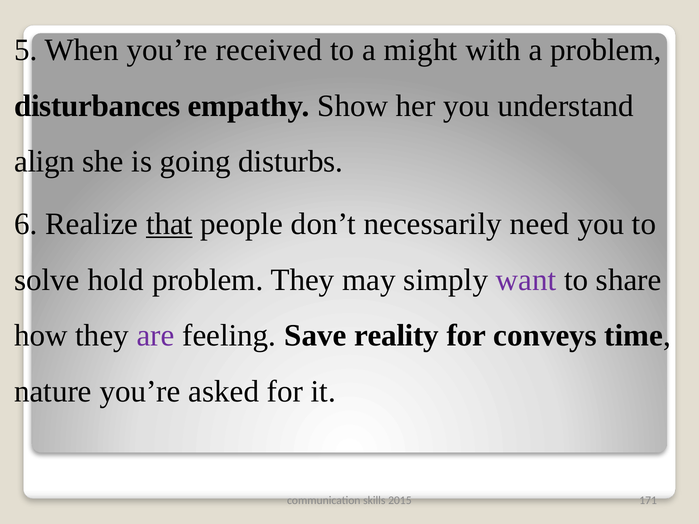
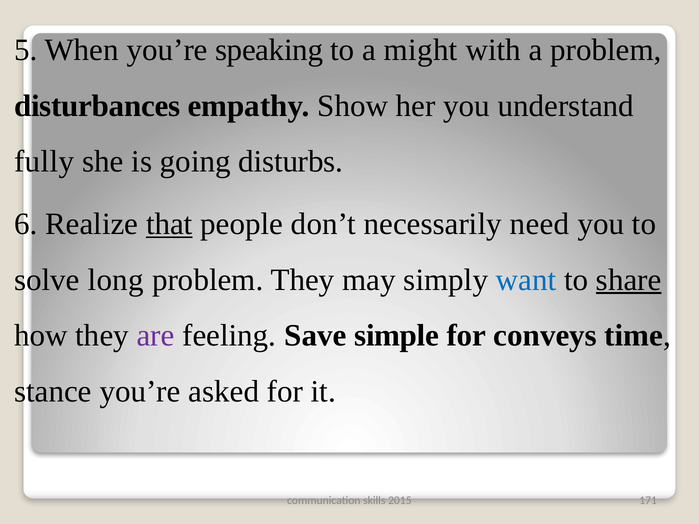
received: received -> speaking (269, 50)
align: align -> fully (44, 162)
hold: hold -> long (116, 280)
want colour: purple -> blue (526, 280)
share underline: none -> present (629, 280)
reality: reality -> simple (397, 336)
nature: nature -> stance (53, 392)
